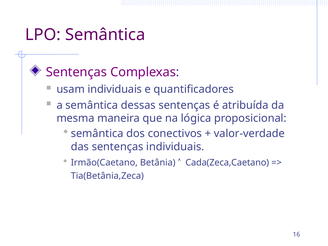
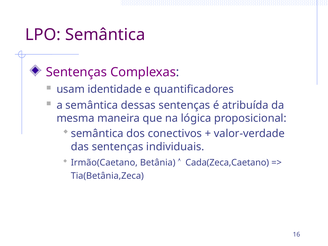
usam individuais: individuais -> identidade (115, 89)
